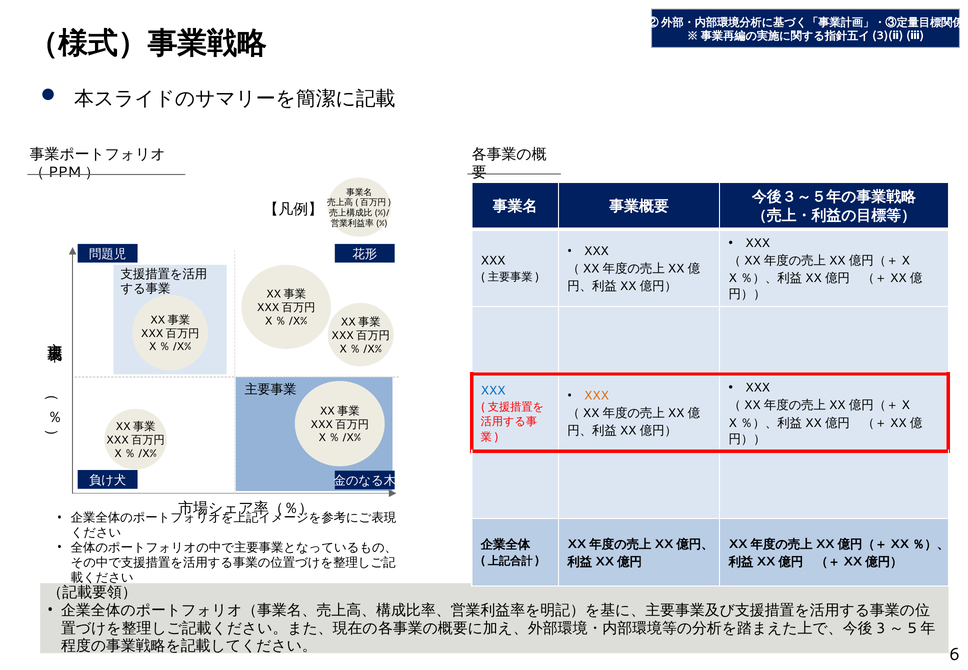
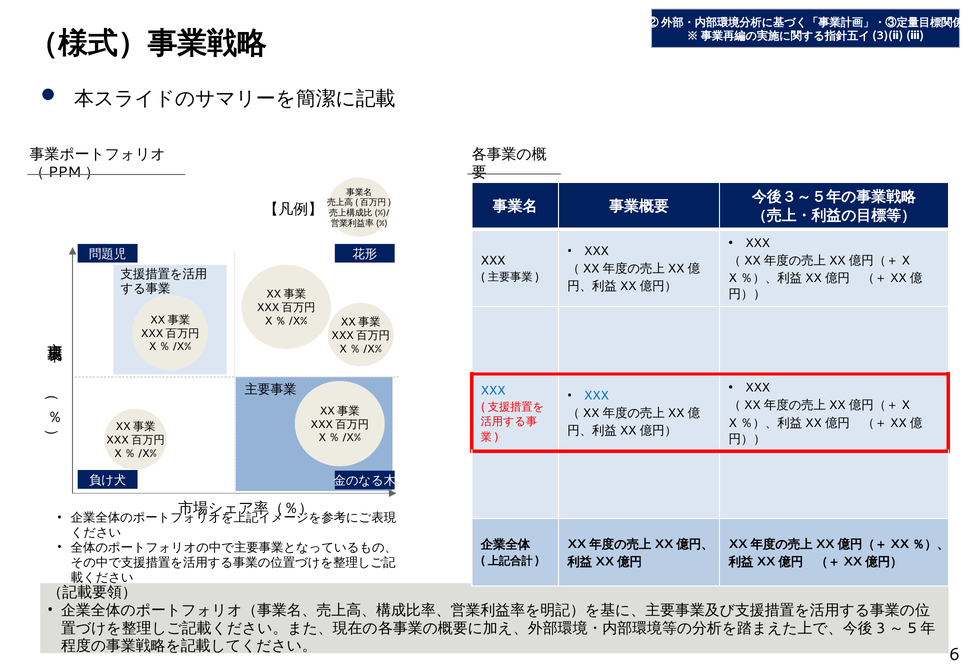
XXX colour: orange -> blue (596, 396)
